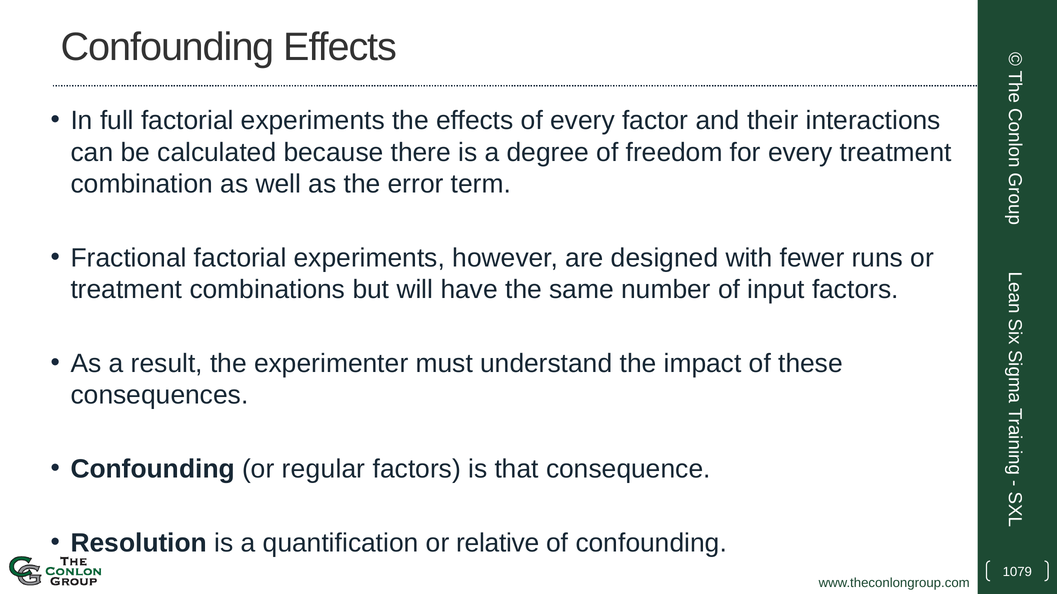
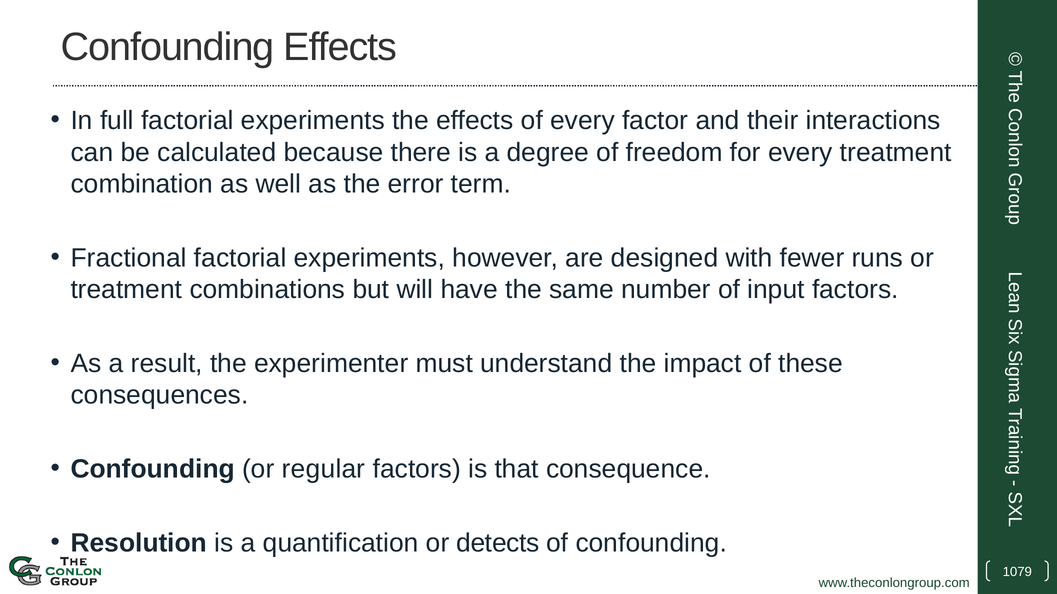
relative: relative -> detects (498, 543)
